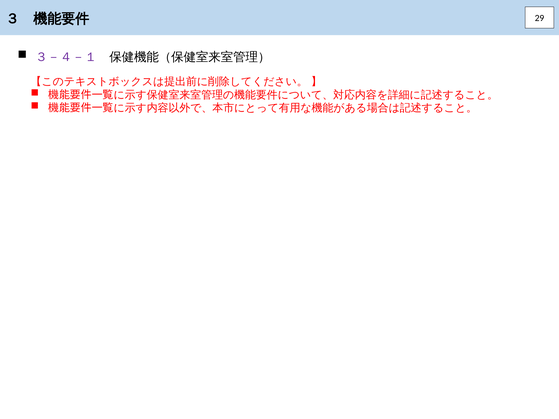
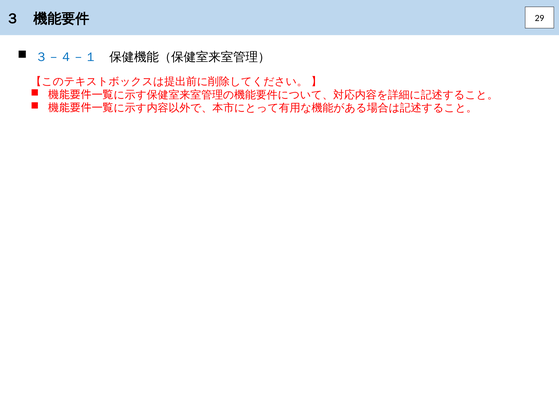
３－４－１ colour: purple -> blue (66, 57)
